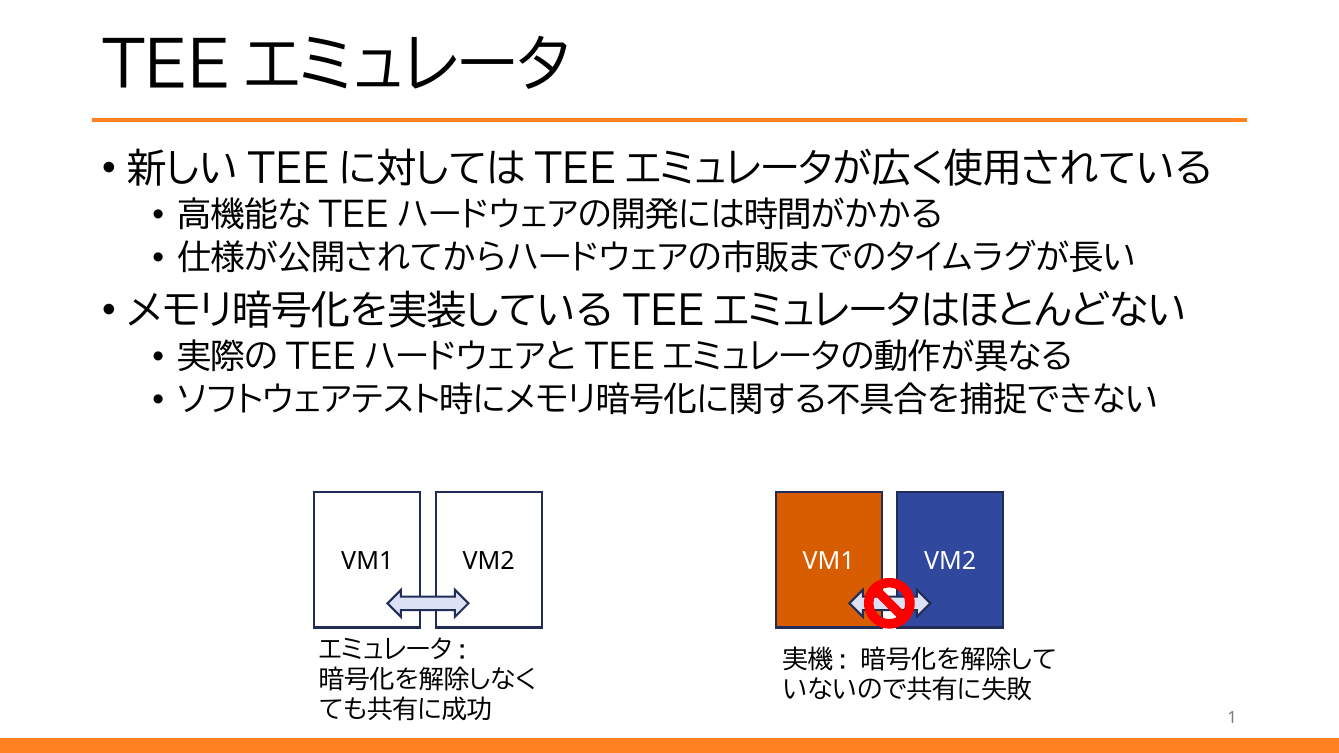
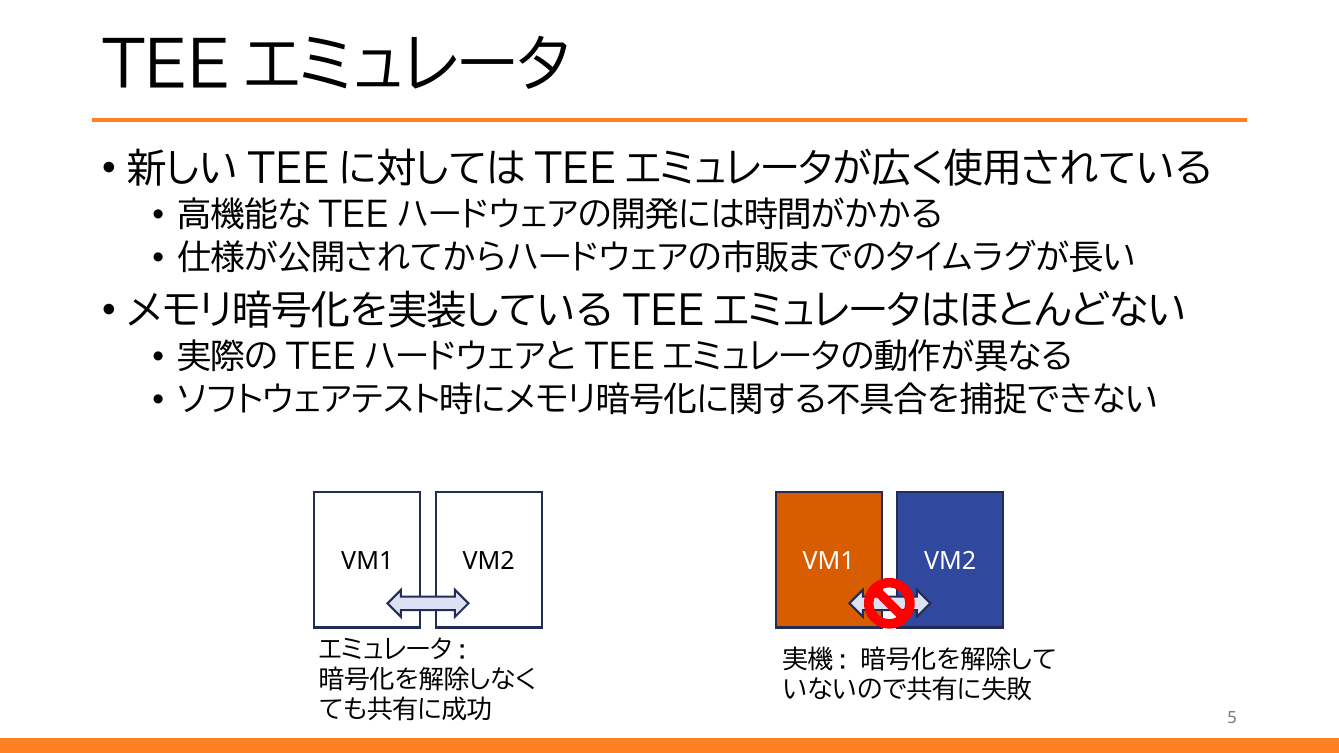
1: 1 -> 5 (1232, 718)
